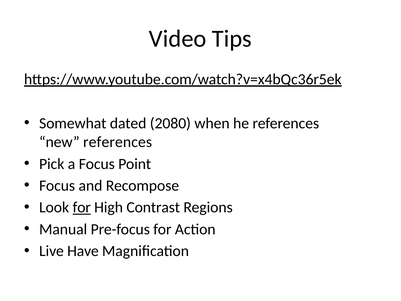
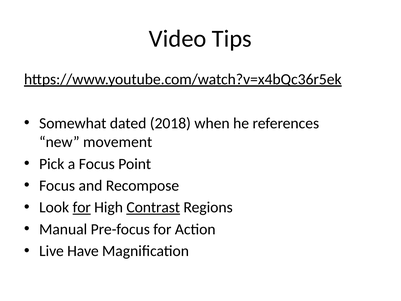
2080: 2080 -> 2018 (170, 123)
new references: references -> movement (118, 142)
Contrast underline: none -> present (153, 207)
